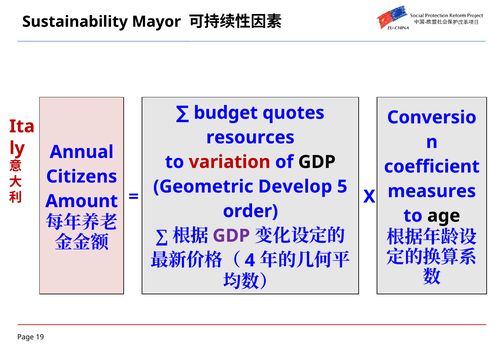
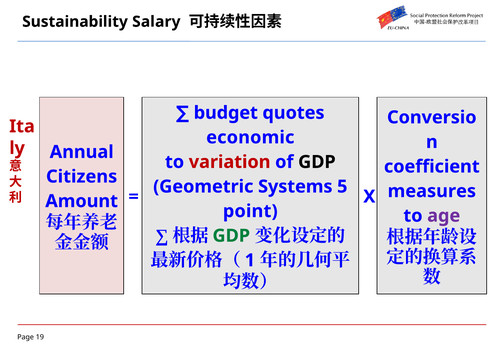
Mayor: Mayor -> Salary (156, 22)
resources: resources -> economic (250, 137)
Develop: Develop -> Systems (295, 187)
order: order -> point (250, 211)
age colour: black -> purple (444, 216)
GDP colour: purple -> green (231, 236)
4: 4 -> 1 (250, 260)
